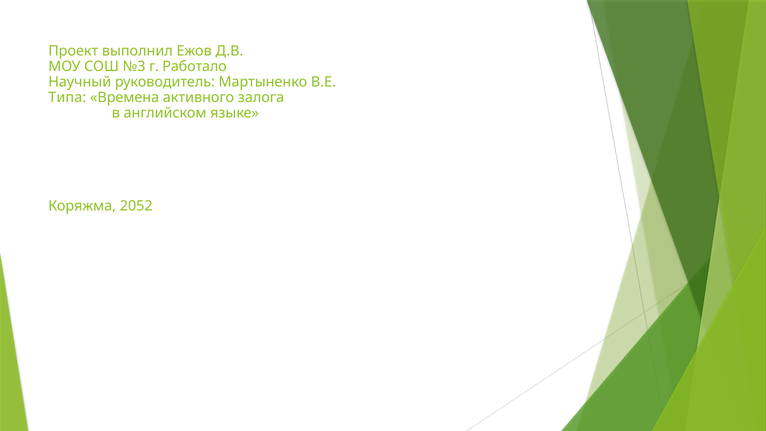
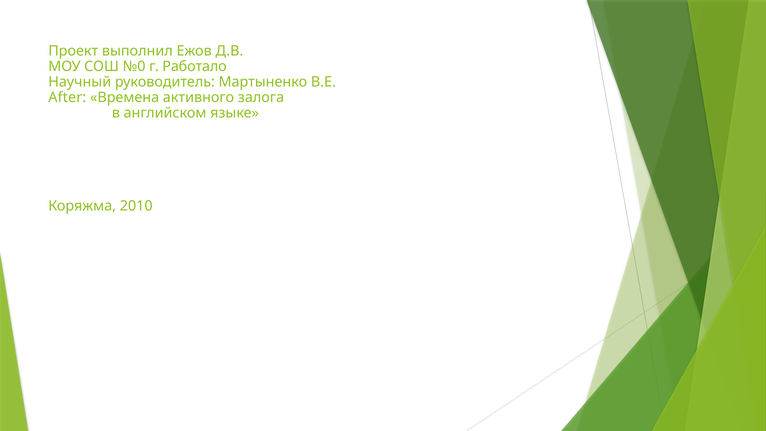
№3: №3 -> №0 (134, 66)
Типа: Типа -> After (67, 97)
2052: 2052 -> 2010 (136, 206)
